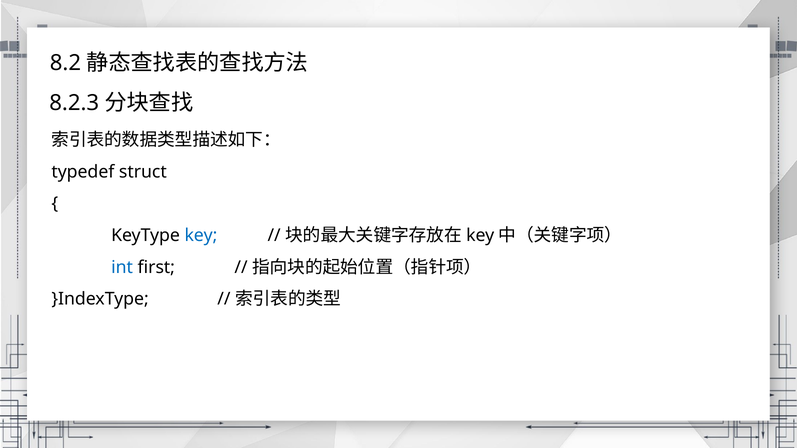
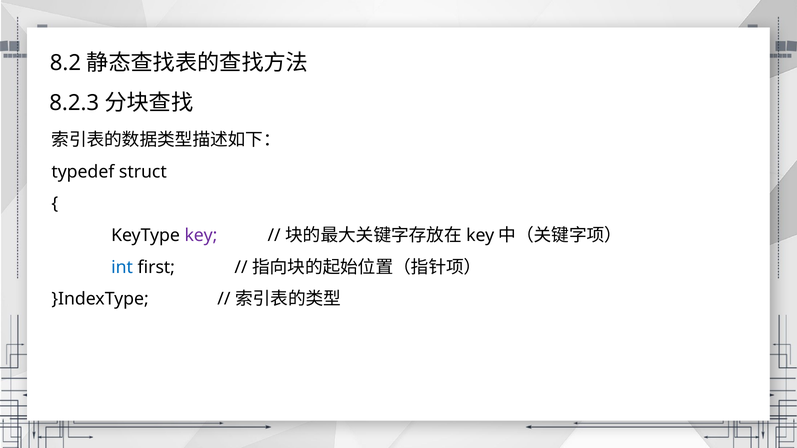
key colour: blue -> purple (201, 236)
